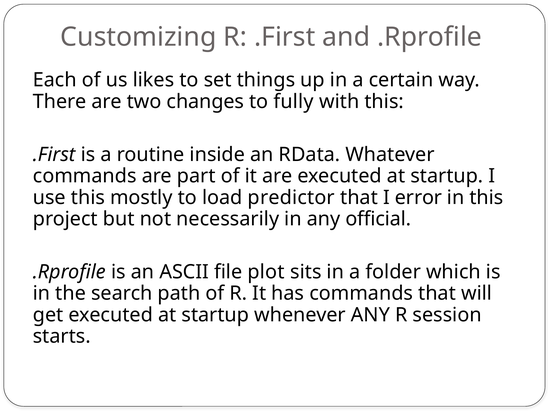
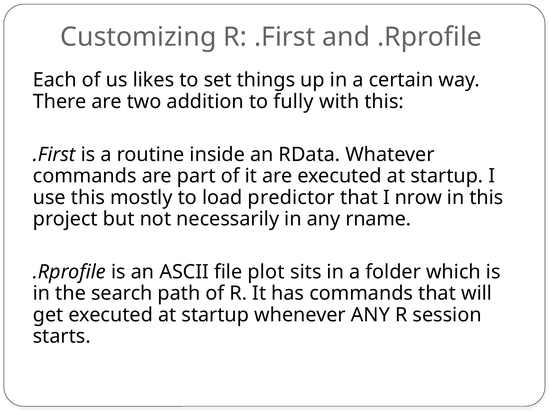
changes: changes -> addition (205, 101)
error: error -> nrow (419, 197)
official: official -> rname (378, 219)
